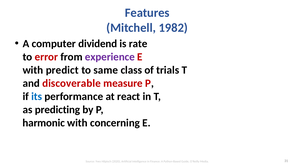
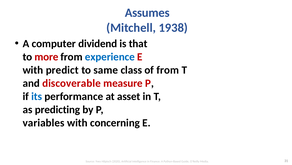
Features: Features -> Assumes (147, 13)
1982: 1982 -> 1938 (173, 28)
rate: rate -> that (138, 43)
error: error -> more (46, 57)
experience colour: purple -> blue (110, 57)
of trials: trials -> from (168, 70)
react: react -> asset (129, 96)
harmonic: harmonic -> variables (44, 122)
